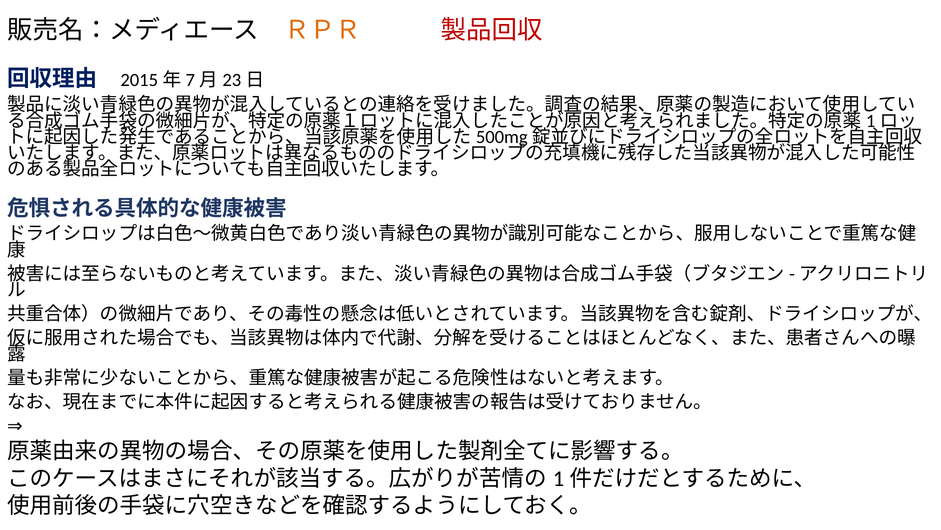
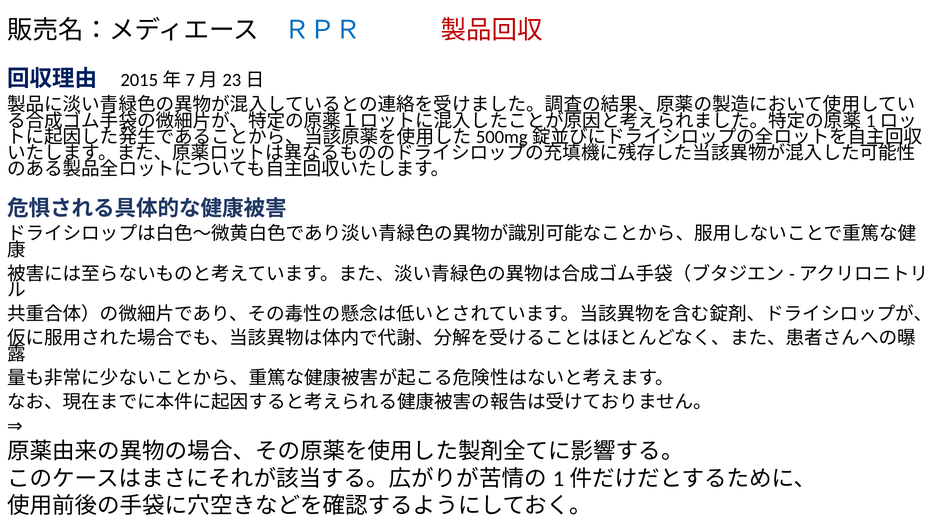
ＲＰＲ colour: orange -> blue (323, 30)
